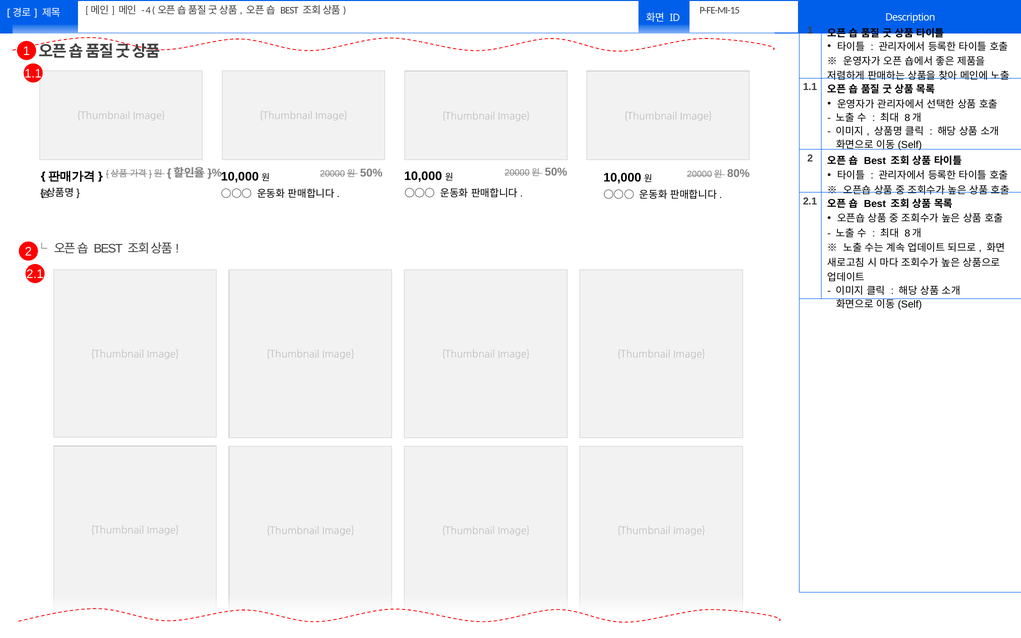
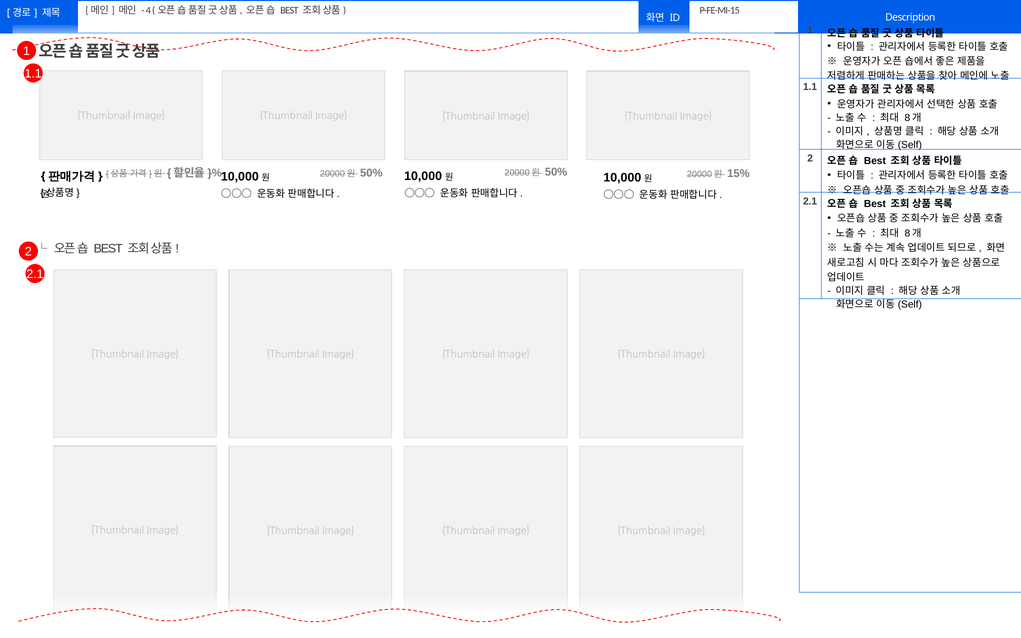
80%: 80% -> 15% (738, 174)
